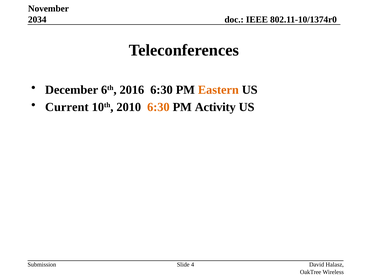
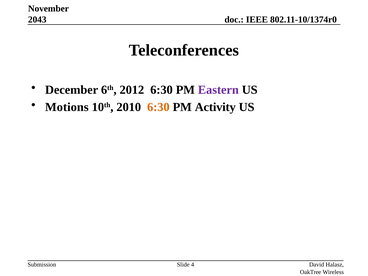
2034: 2034 -> 2043 (37, 20)
2016: 2016 -> 2012 (132, 90)
Eastern colour: orange -> purple (218, 90)
Current: Current -> Motions (67, 107)
